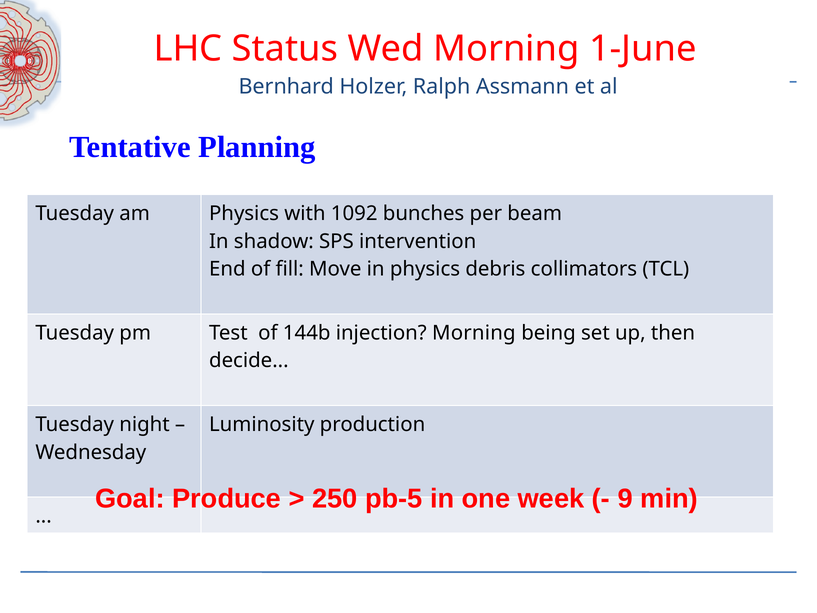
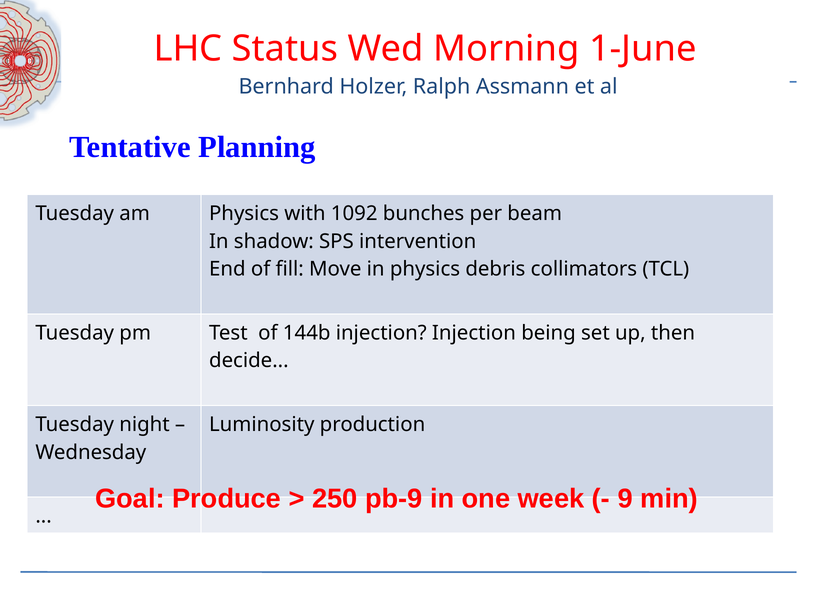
injection Morning: Morning -> Injection (474, 333)
pb-5: pb-5 -> pb-9 (394, 498)
